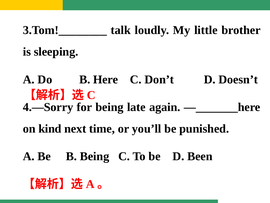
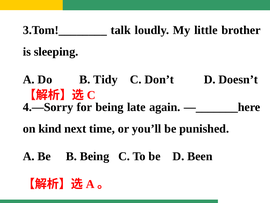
Here: Here -> Tidy (105, 79)
